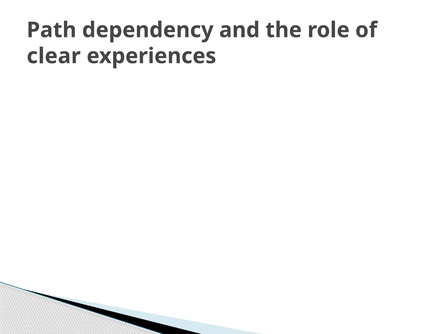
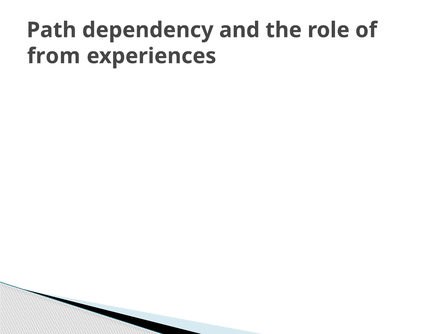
clear: clear -> from (54, 56)
